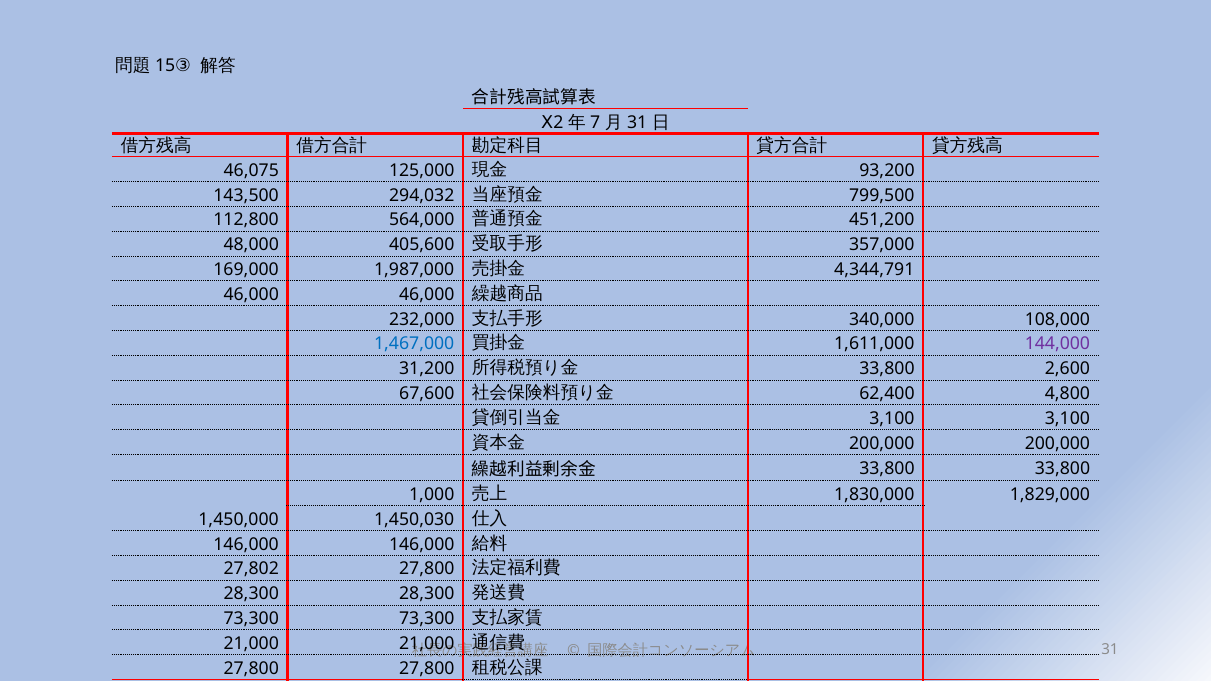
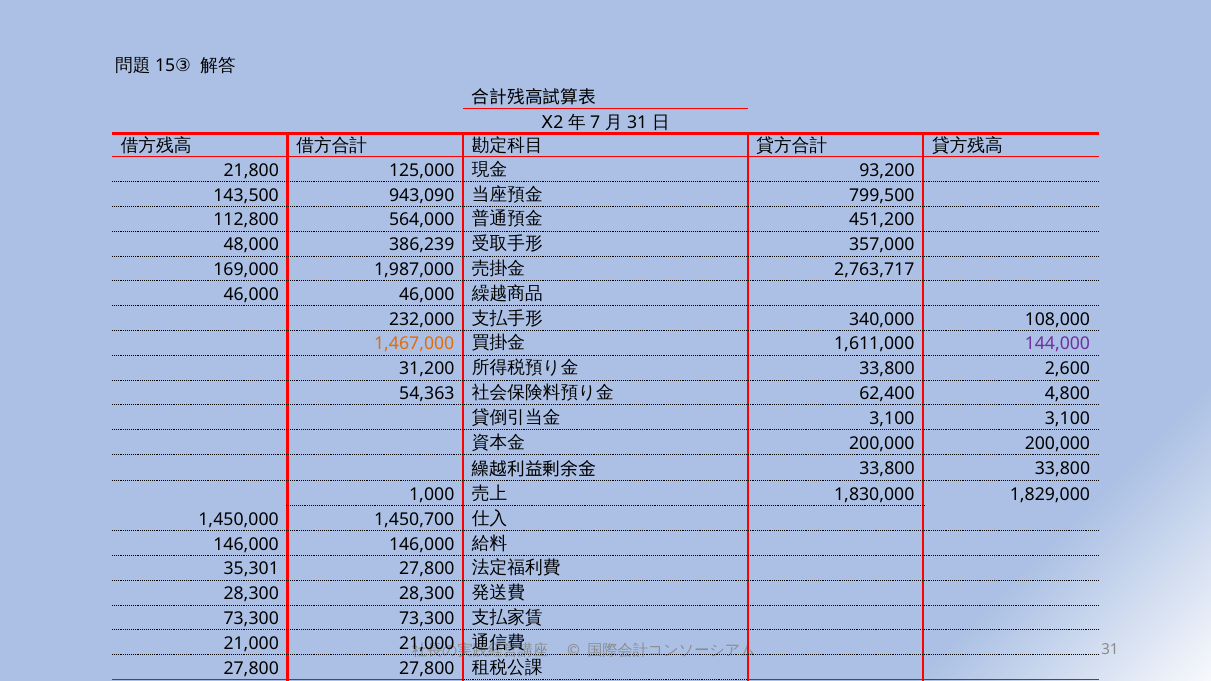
46,075: 46,075 -> 21,800 (251, 170)
294,032: 294,032 -> 943,090 (422, 195)
405,600: 405,600 -> 386,239 (422, 245)
4,344,791: 4,344,791 -> 2,763,717 (874, 270)
1,467,000 colour: blue -> orange (414, 344)
67,600: 67,600 -> 54,363 (427, 394)
1,450,030: 1,450,030 -> 1,450,700 (414, 520)
27,802: 27,802 -> 35,301 (251, 569)
